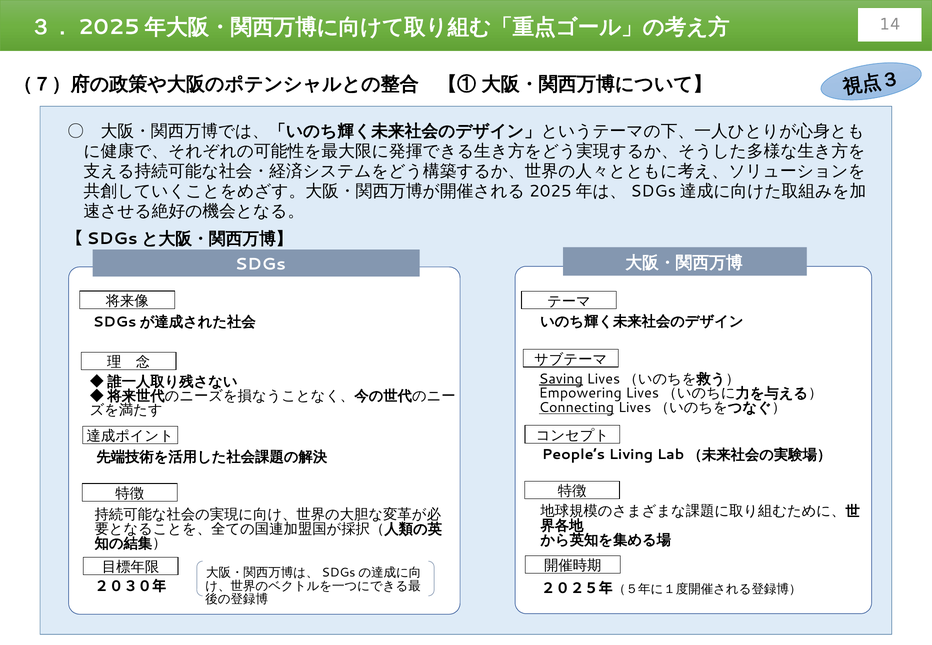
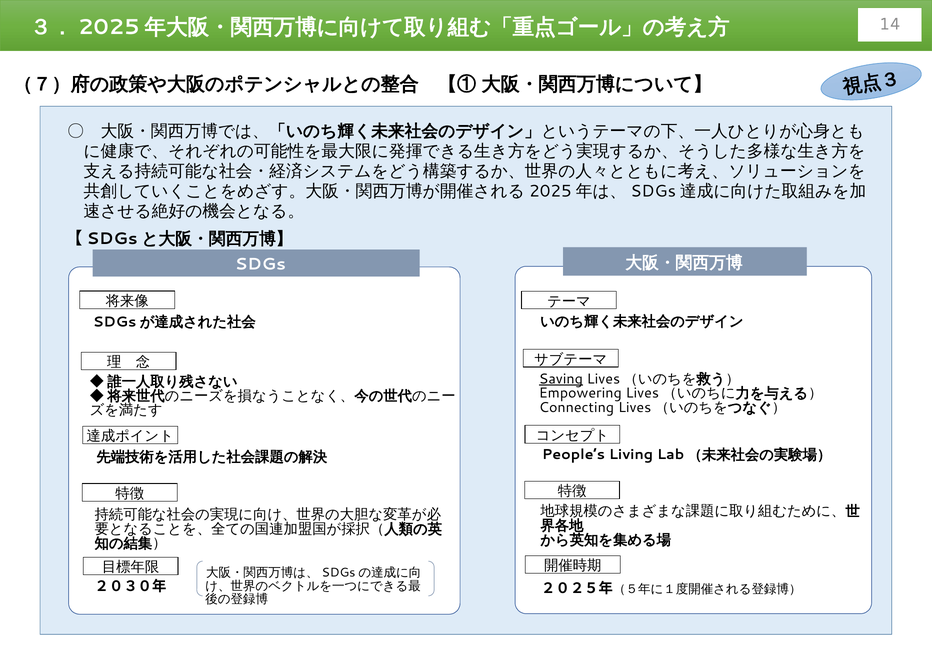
Connecting underline: present -> none (576, 408)
